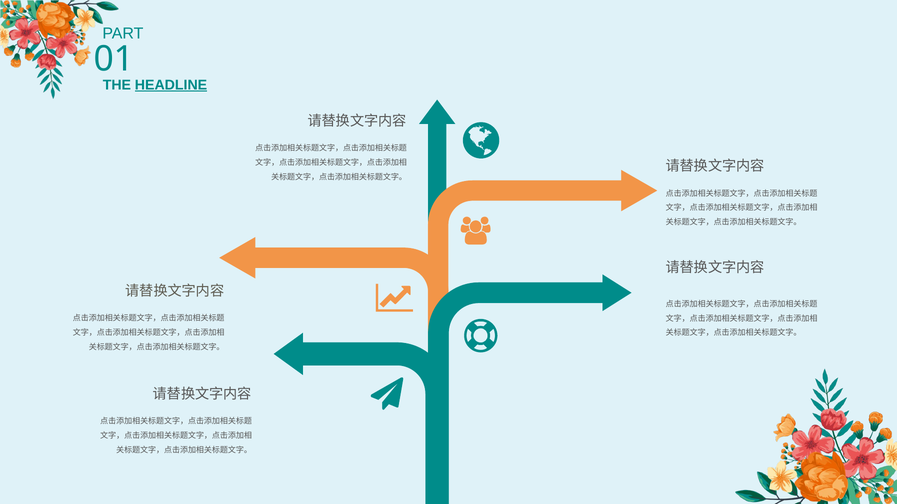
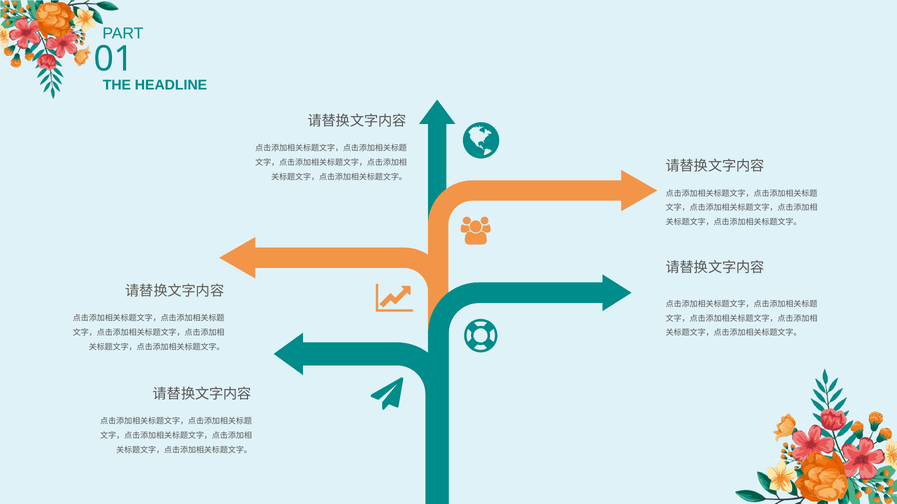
HEADLINE underline: present -> none (171, 85)
